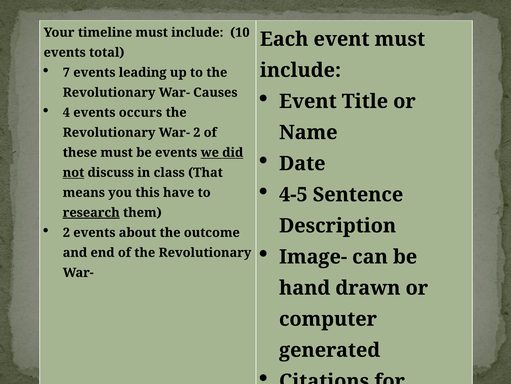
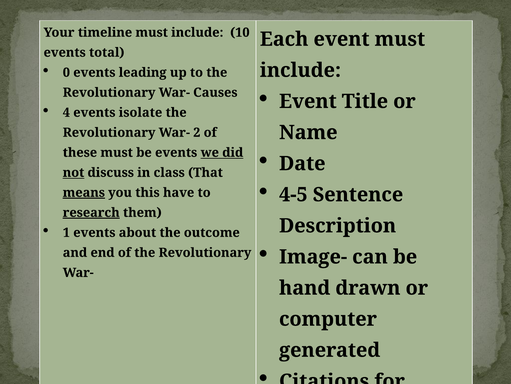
7: 7 -> 0 (66, 72)
occurs: occurs -> isolate (140, 112)
means underline: none -> present (84, 192)
2: 2 -> 1 (66, 232)
